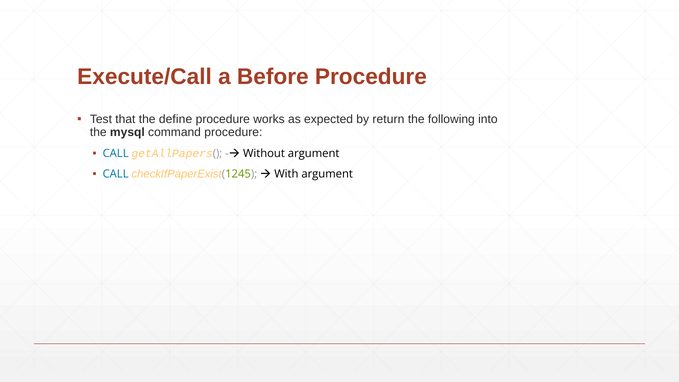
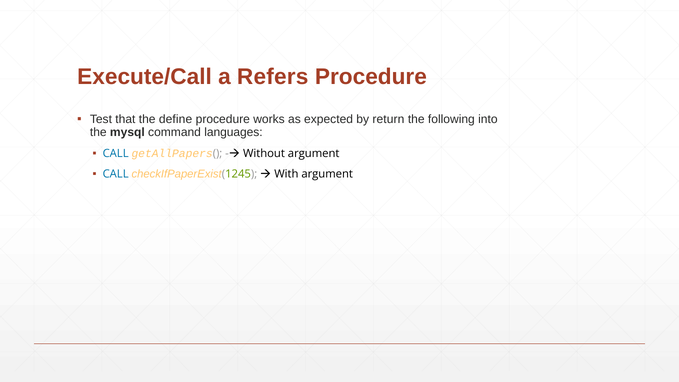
Before: Before -> Refers (273, 77)
command procedure: procedure -> languages (233, 132)
